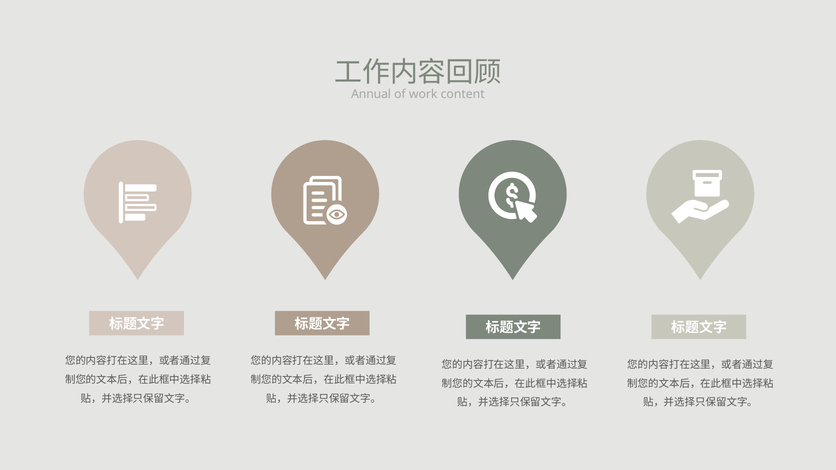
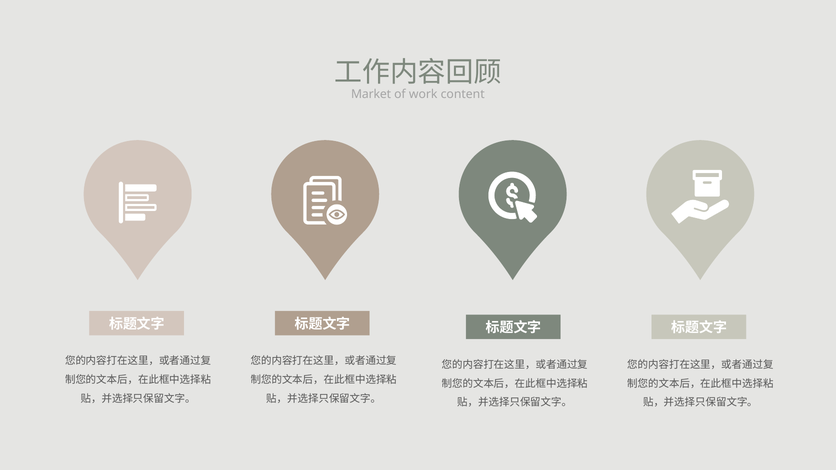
Annual: Annual -> Market (371, 94)
